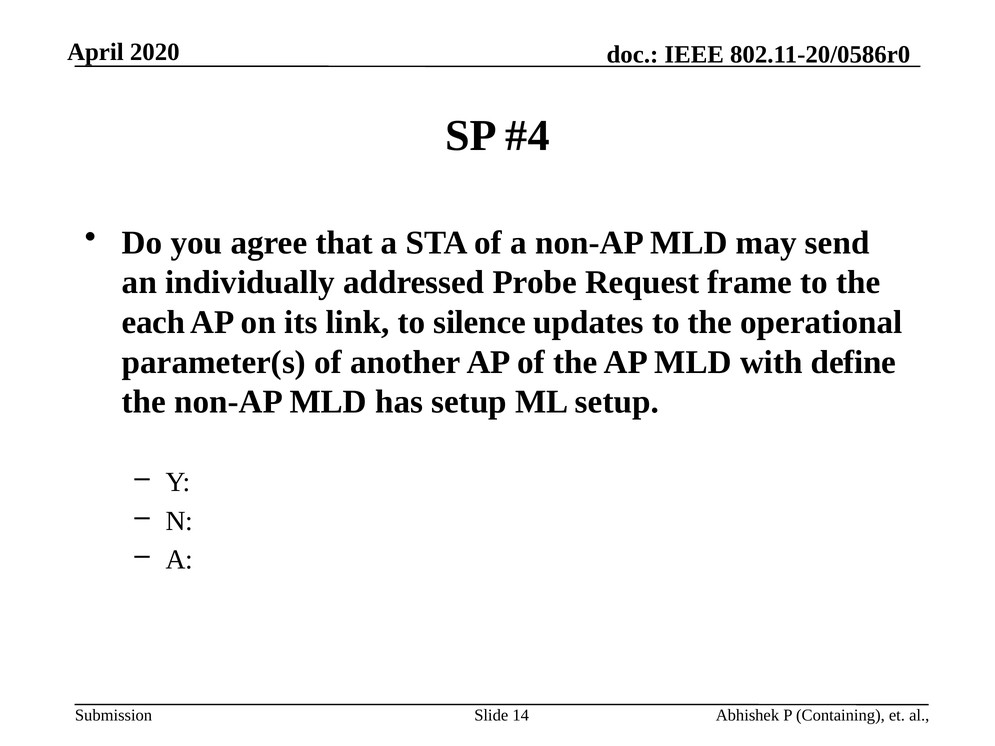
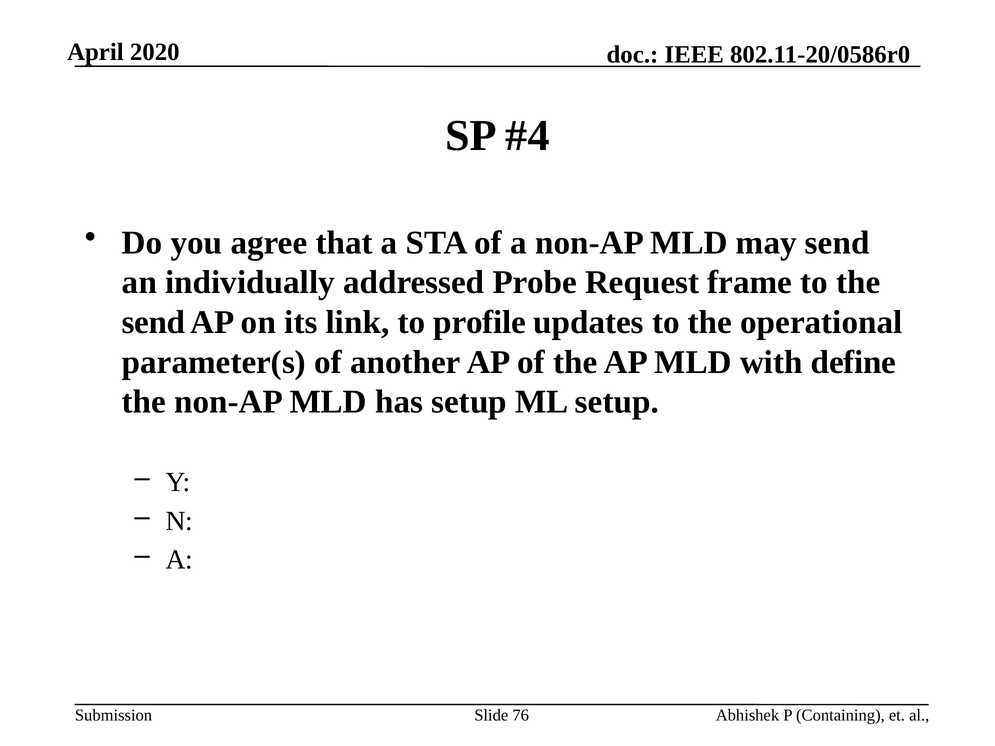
each: each -> send (153, 322)
silence: silence -> profile (480, 322)
14: 14 -> 76 (521, 716)
